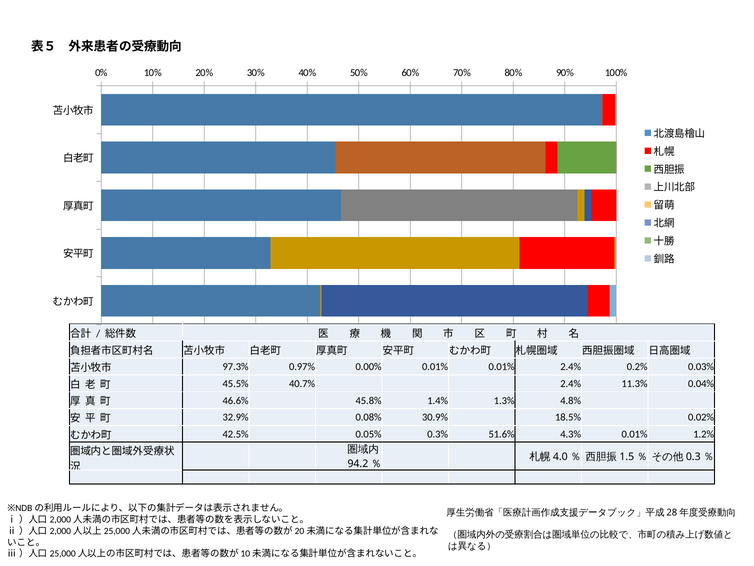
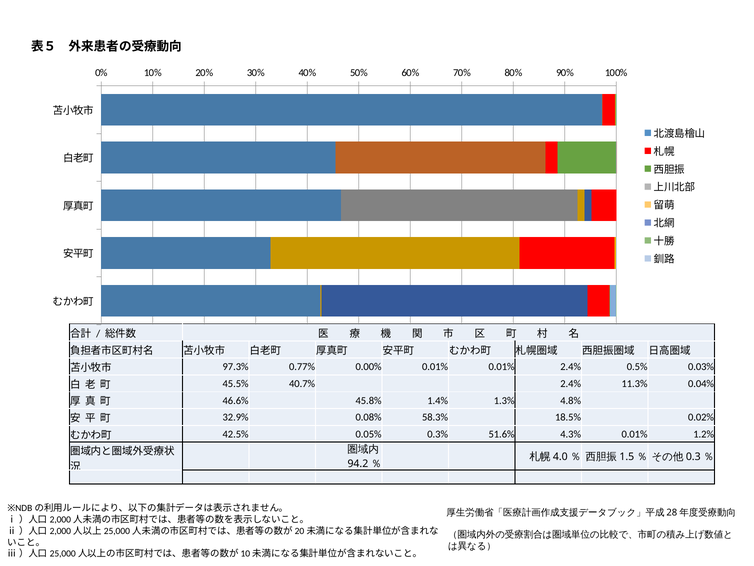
0.97%: 0.97% -> 0.77% (302, 367)
0.2%: 0.2% -> 0.5% (637, 367)
30.9%: 30.9% -> 58.3% (435, 417)
